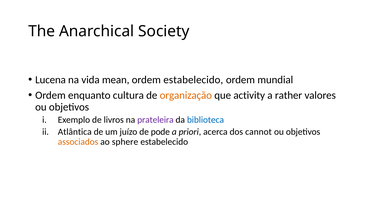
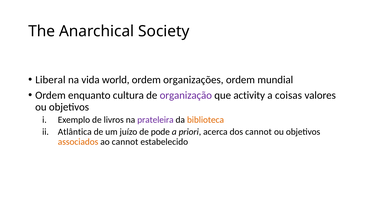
Lucena: Lucena -> Liberal (50, 80)
mean: mean -> world (116, 80)
ordem estabelecido: estabelecido -> organizações (193, 80)
organização colour: orange -> purple (186, 95)
rather: rather -> coisas (288, 95)
biblioteca colour: blue -> orange (205, 120)
ao sphere: sphere -> cannot (125, 142)
